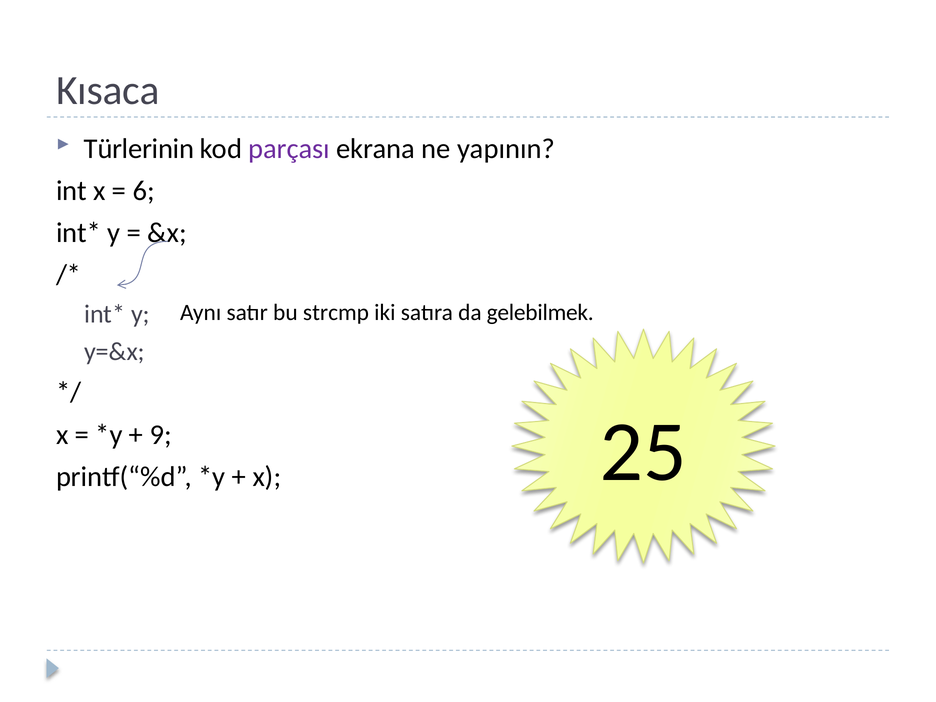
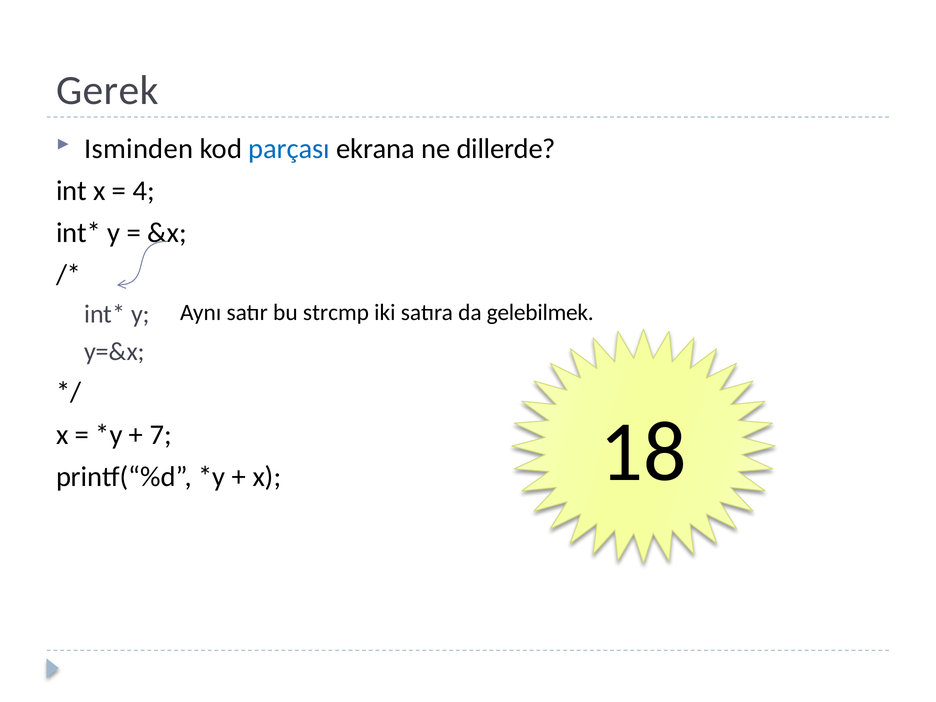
Kısaca: Kısaca -> Gerek (107, 90)
Türlerinin: Türlerinin -> Isminden (139, 149)
parçası colour: purple -> blue (289, 149)
yapının: yapının -> dillerde (506, 149)
6: 6 -> 4 (144, 191)
9: 9 -> 7 (161, 435)
25: 25 -> 18 (643, 452)
